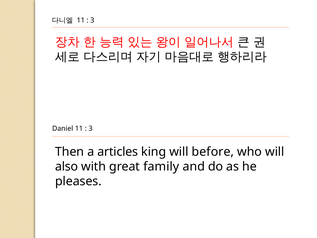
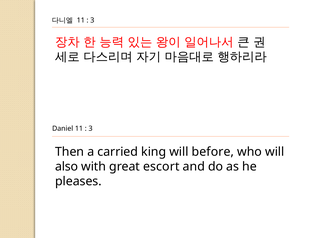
articles: articles -> carried (118, 152)
family: family -> escort (161, 166)
